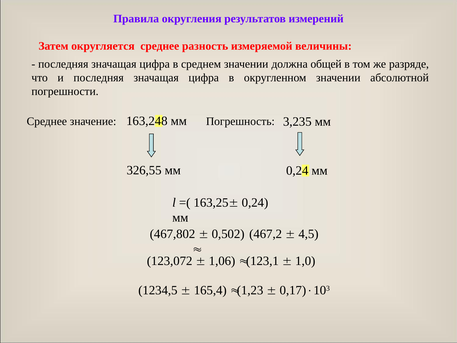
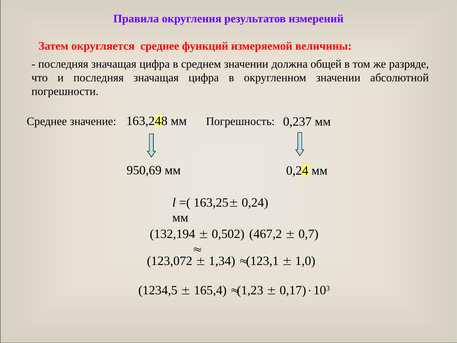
разность: разность -> функций (205, 46)
3,235: 3,235 -> 0,237 (297, 121)
326,55: 326,55 -> 950,69 (144, 170)
467,802: 467,802 -> 132,194 (173, 234)
4,5: 4,5 -> 0,7 (308, 234)
1,06: 1,06 -> 1,34 (222, 261)
